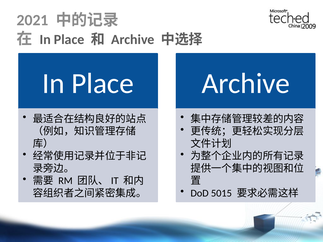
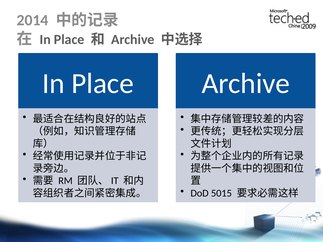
2021: 2021 -> 2014 (33, 20)
